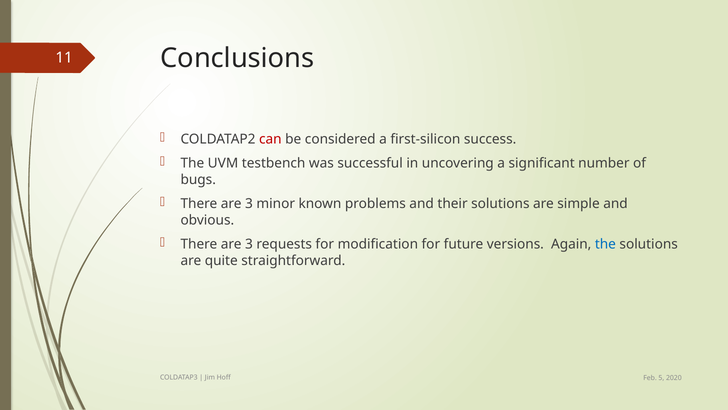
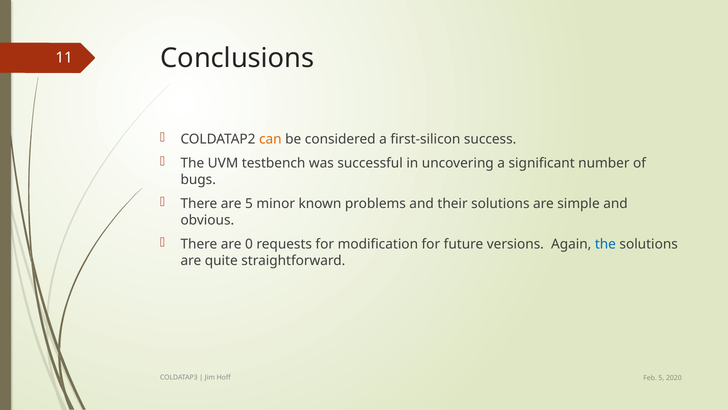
can colour: red -> orange (270, 139)
3: 3 -> 5 (249, 204)
3: 3 -> 0 (249, 244)
